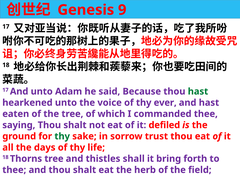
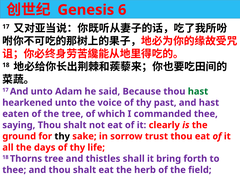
9: 9 -> 6 (122, 10)
ever: ever -> past (165, 103)
defiled: defiled -> clearly (164, 125)
thy colour: green -> black (62, 136)
